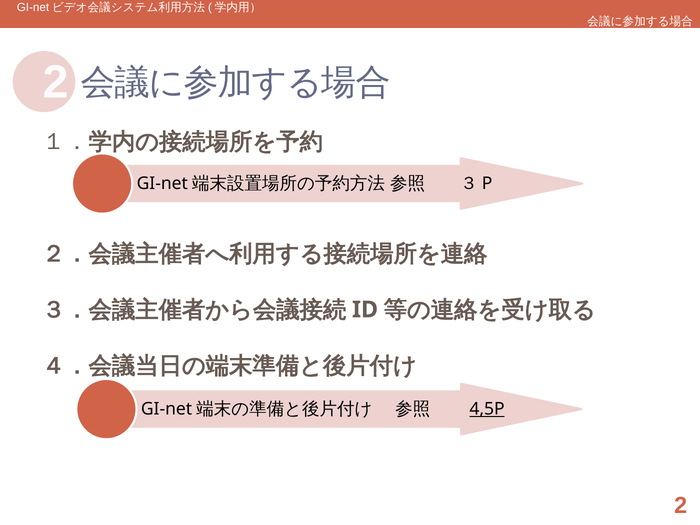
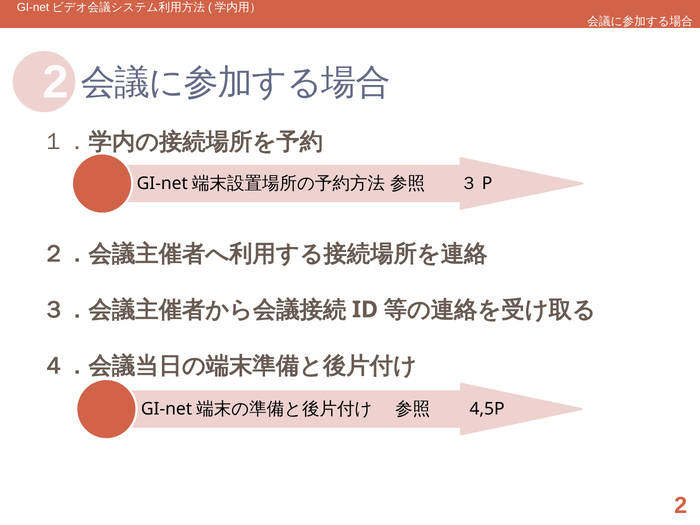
4,5P underline: present -> none (487, 409)
